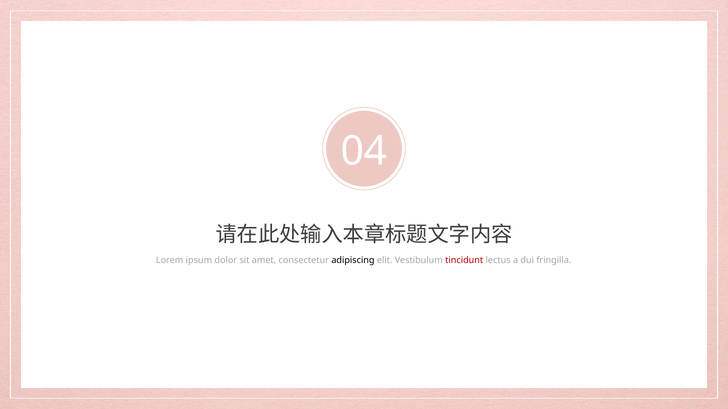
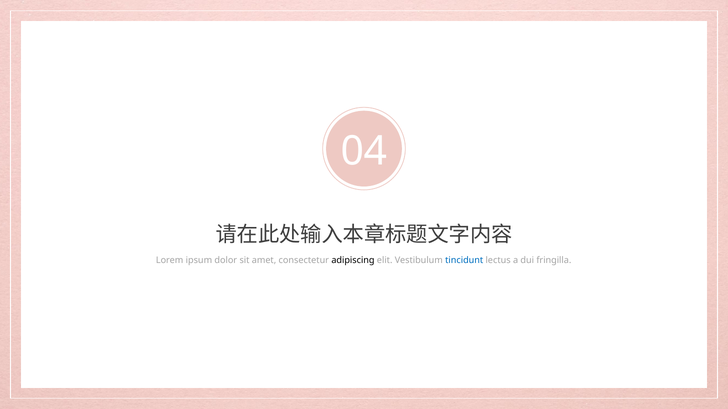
tincidunt colour: red -> blue (464, 260)
